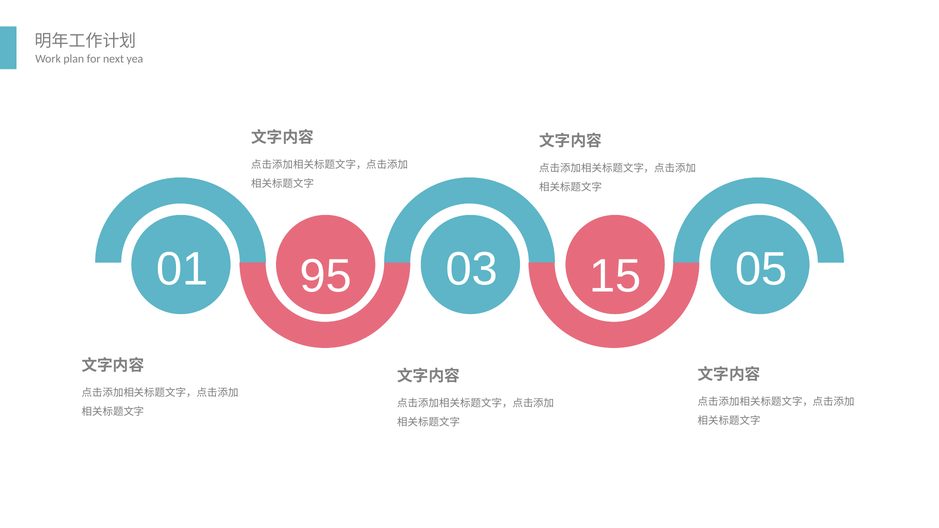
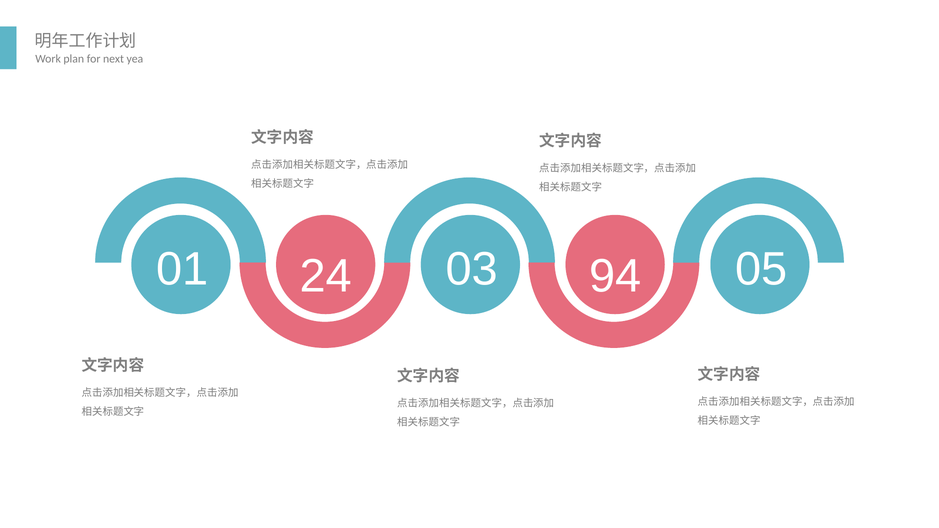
95: 95 -> 24 (326, 276)
15: 15 -> 94 (615, 276)
